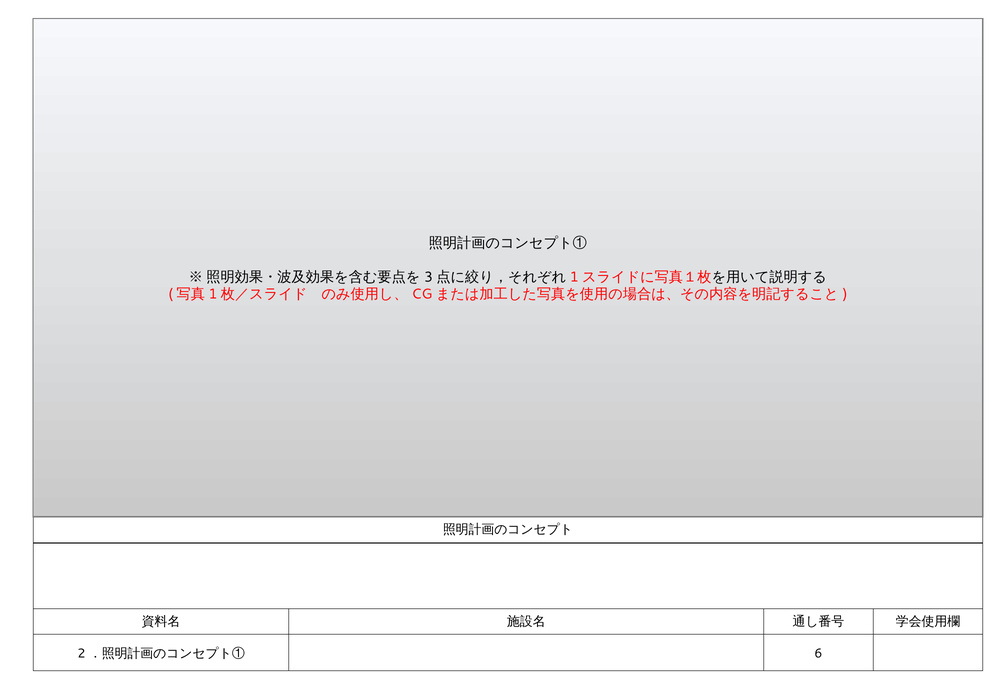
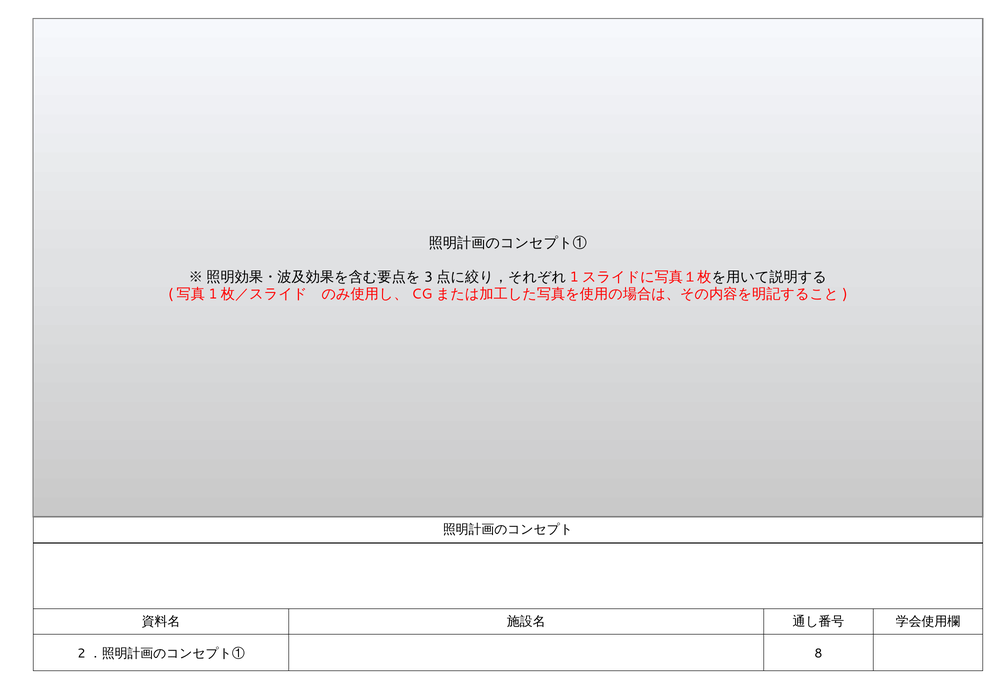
6: 6 -> 8 (818, 653)
